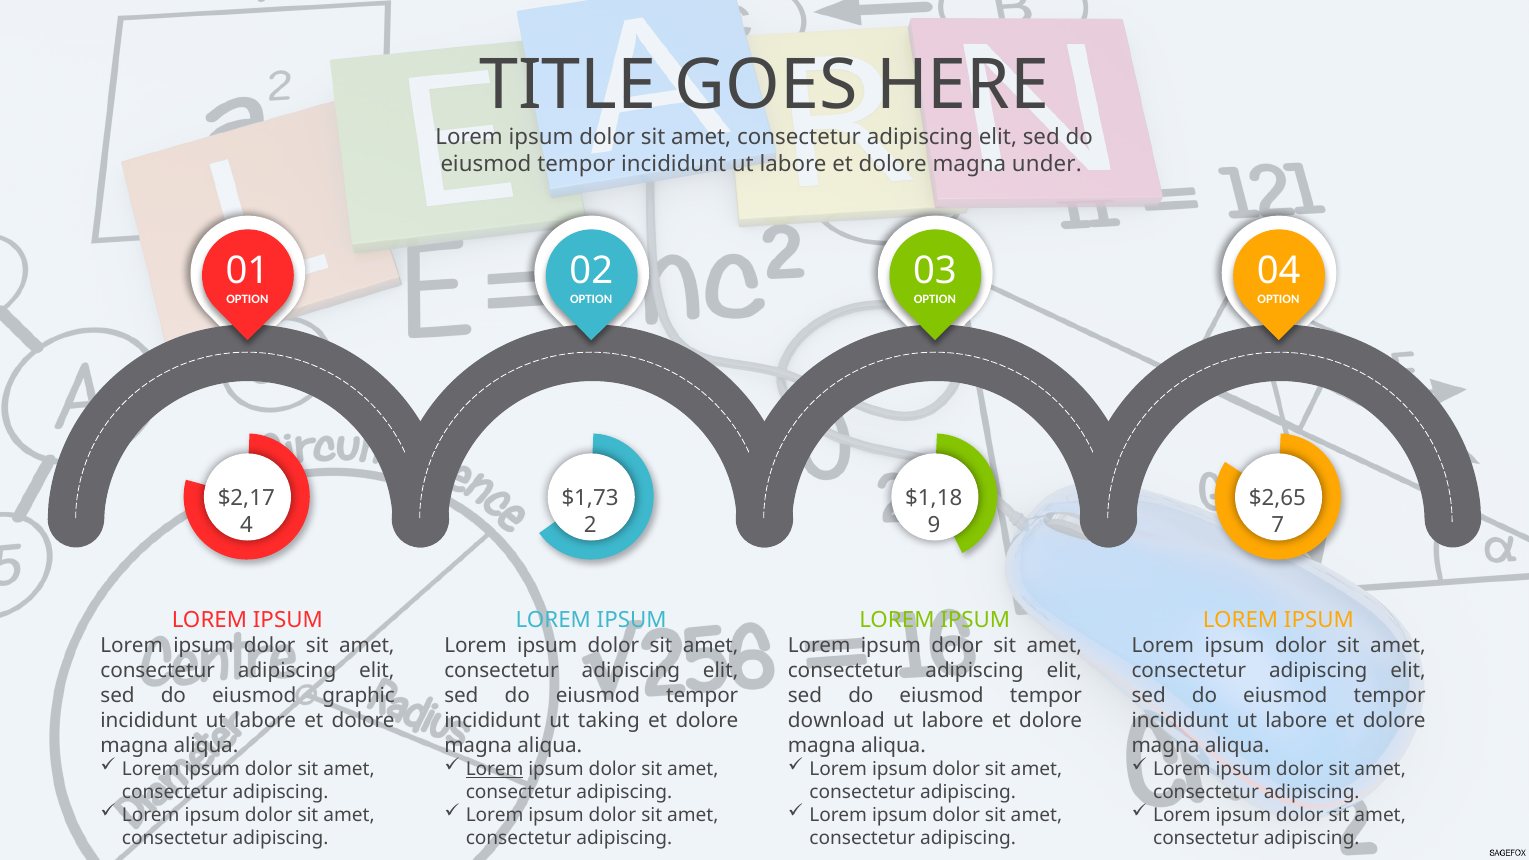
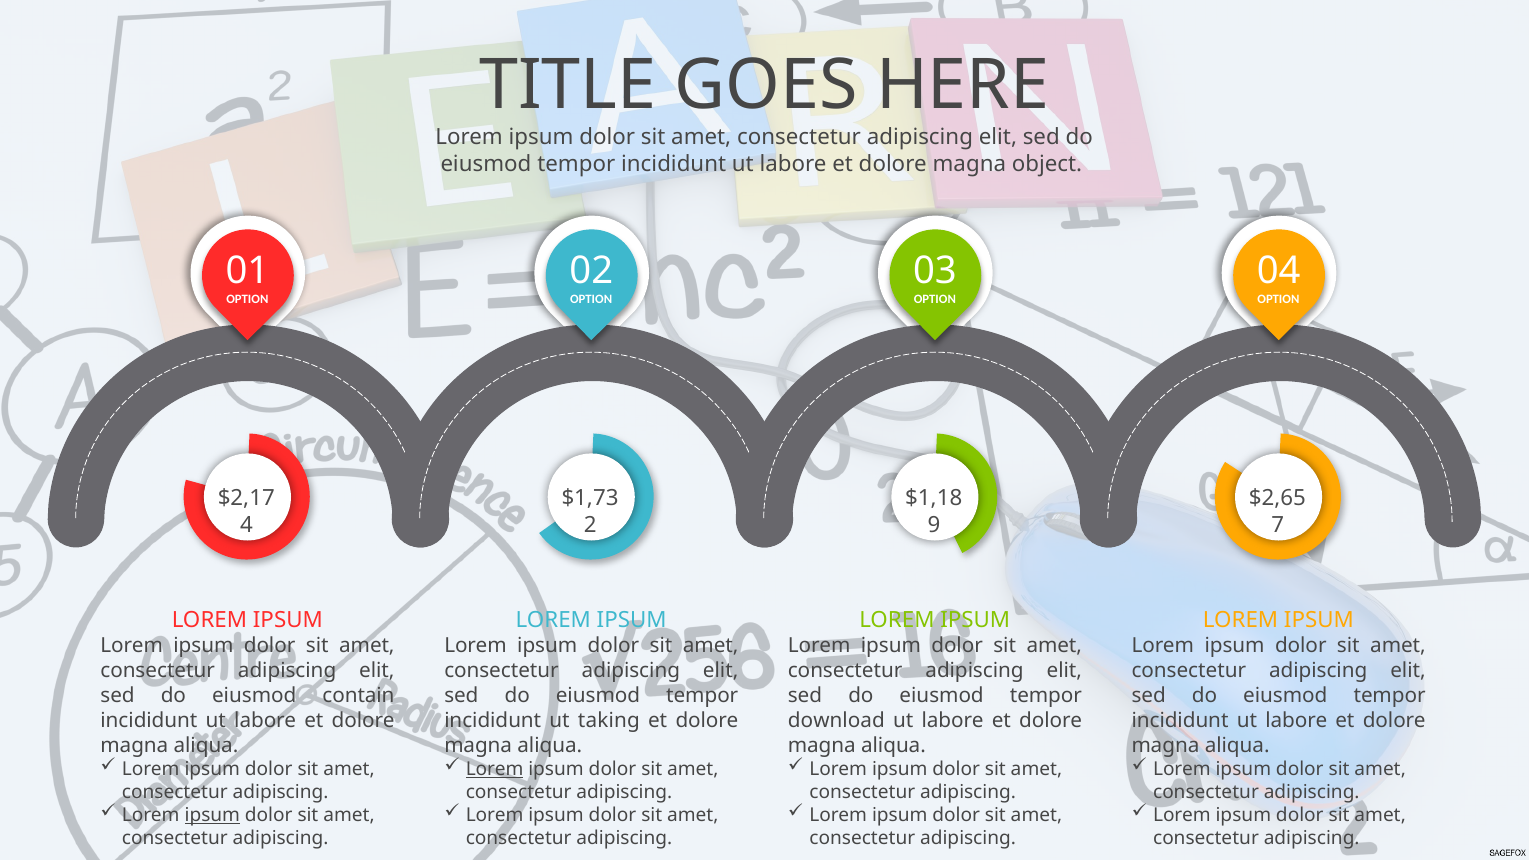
under: under -> object (1047, 164)
graphic: graphic -> contain (358, 696)
ipsum underline: none -> present (212, 815)
